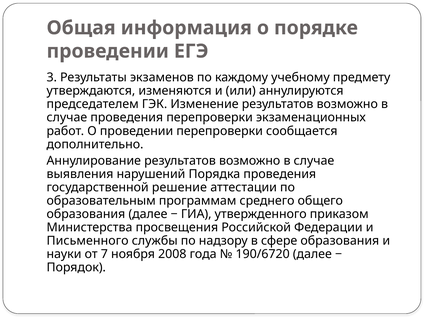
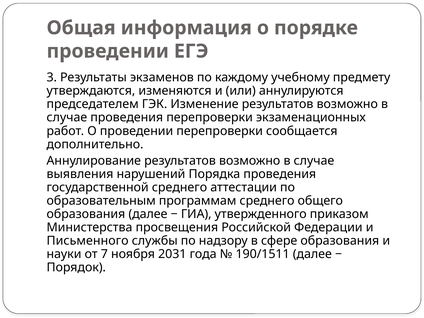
государственной решение: решение -> среднего (179, 187)
2008: 2008 -> 2031 (172, 254)
190/6720: 190/6720 -> 190/1511 (263, 254)
